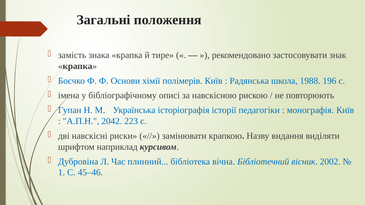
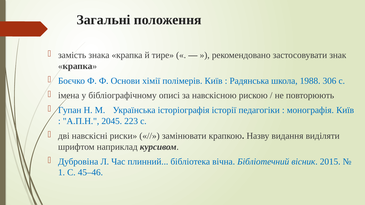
196: 196 -> 306 (329, 81)
2042: 2042 -> 2045 (112, 121)
2002: 2002 -> 2015 (330, 162)
